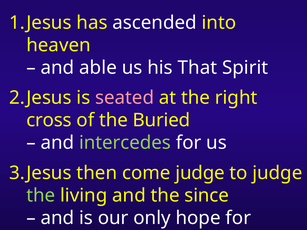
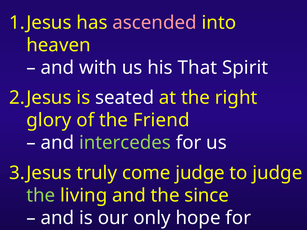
ascended colour: white -> pink (155, 23)
able: able -> with (98, 68)
seated colour: pink -> white (125, 98)
cross: cross -> glory (49, 120)
Buried: Buried -> Friend (161, 120)
then: then -> truly (97, 173)
